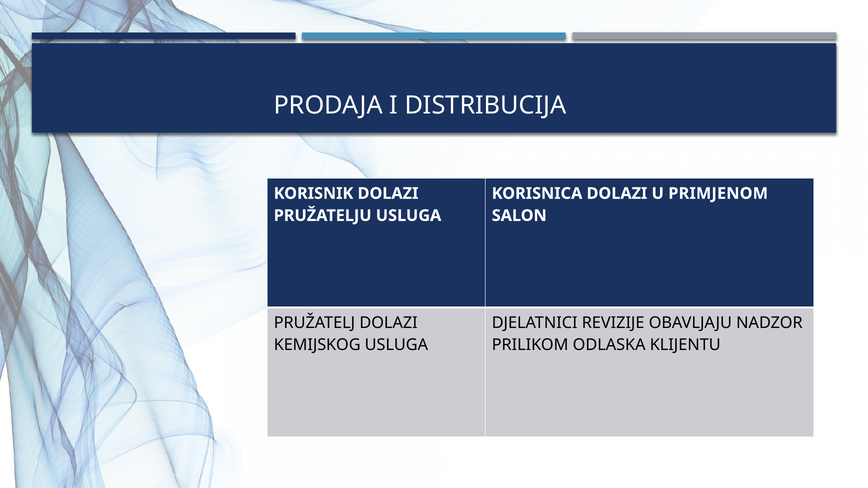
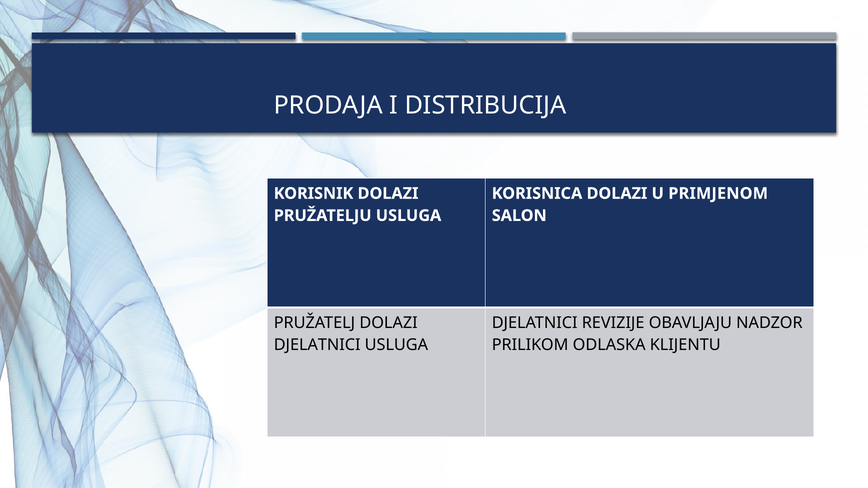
KEMIJSKOG: KEMIJSKOG -> DJELATNICI (317, 345)
